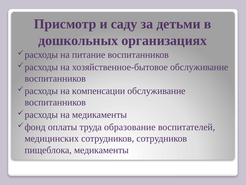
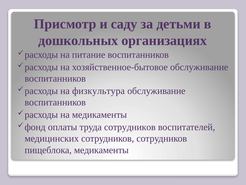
компенсации: компенсации -> физкультура (98, 91)
труда образование: образование -> сотрудников (130, 127)
